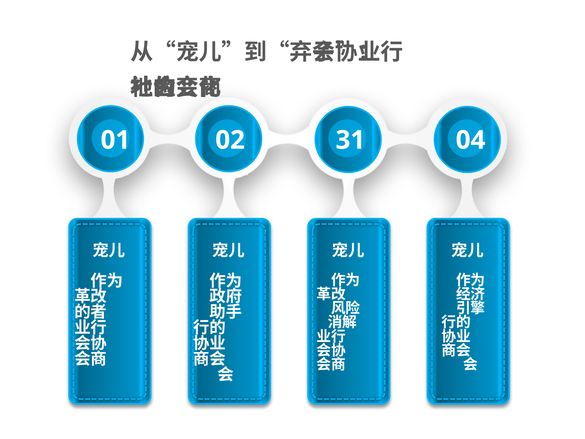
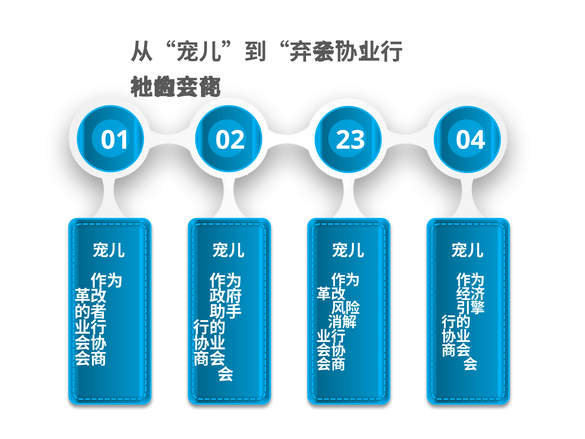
31: 31 -> 23 (350, 140)
